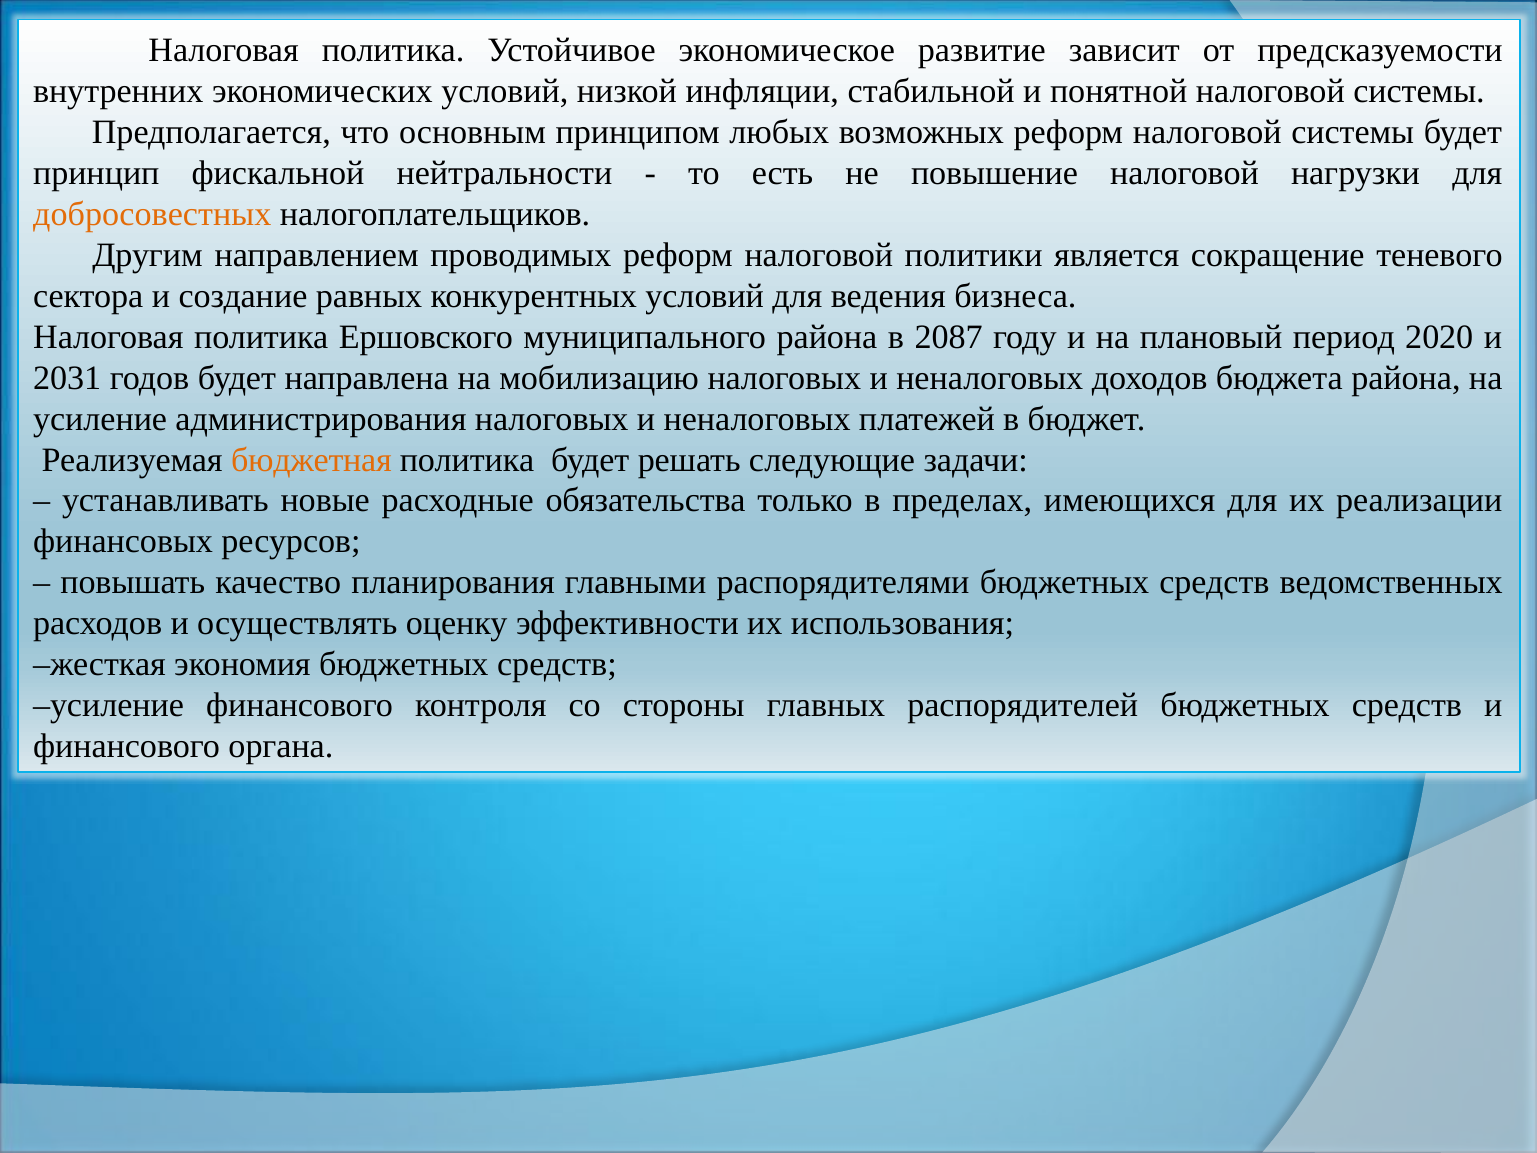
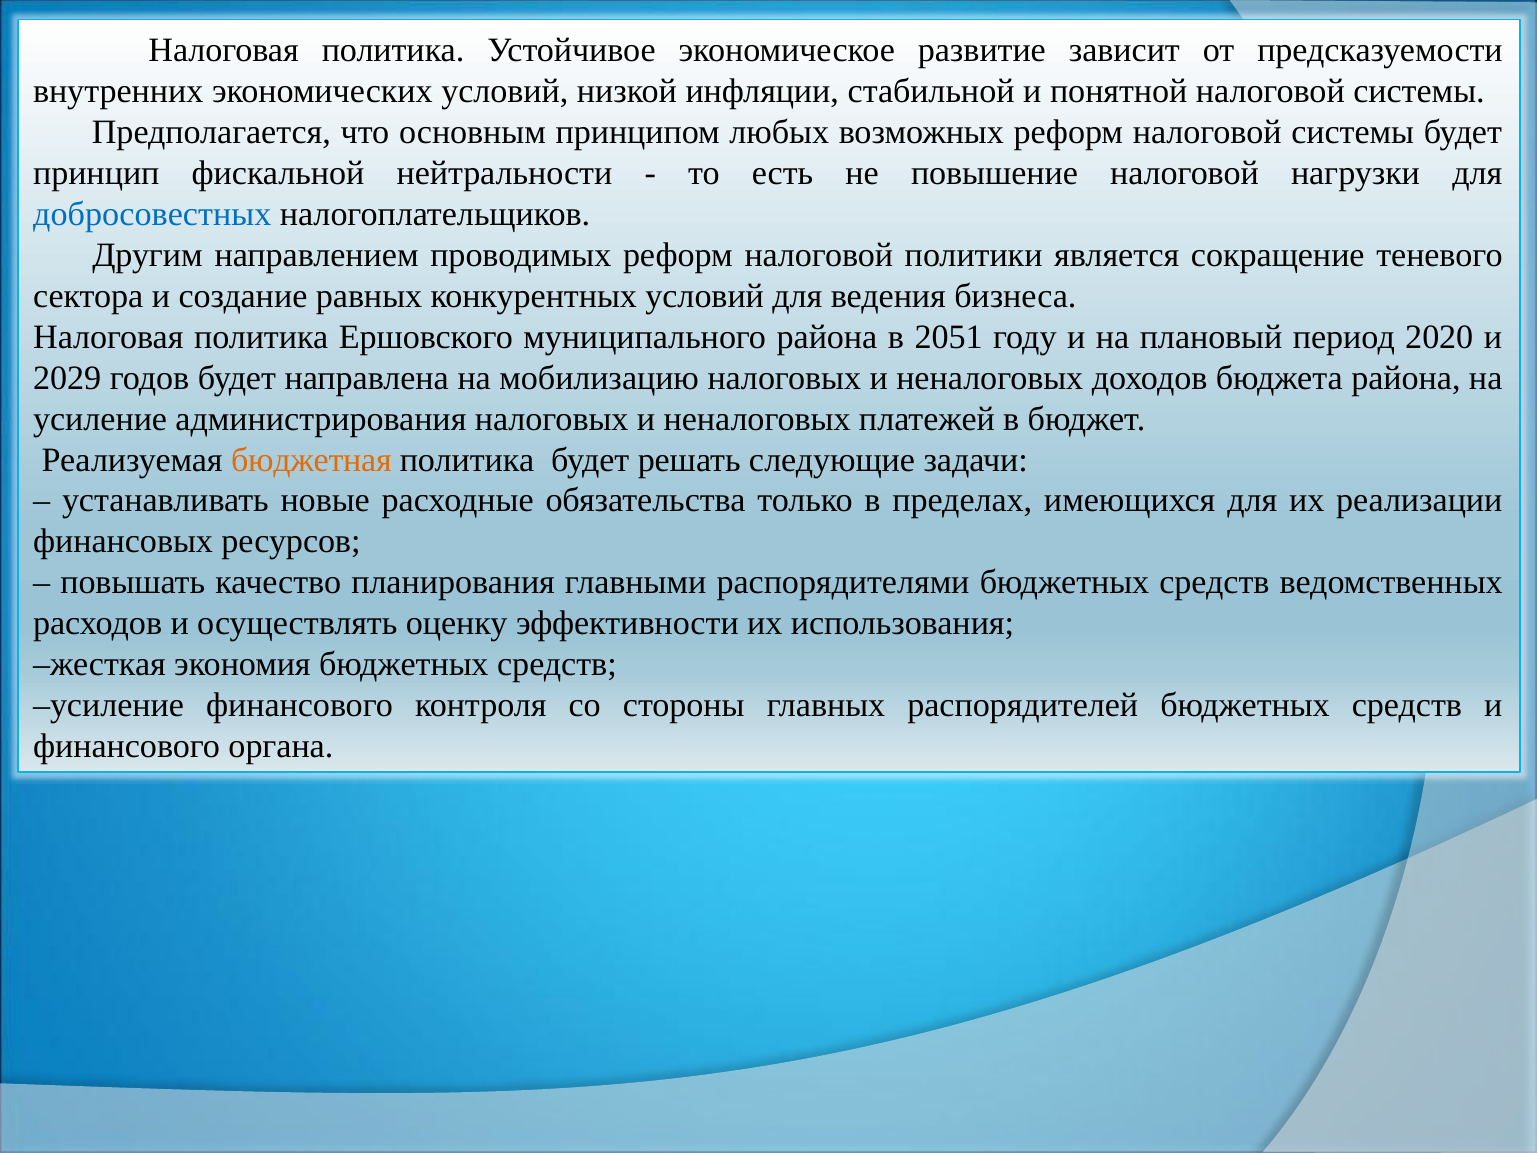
добросовестных colour: orange -> blue (152, 214)
2087: 2087 -> 2051 (949, 337)
2031: 2031 -> 2029 (67, 378)
